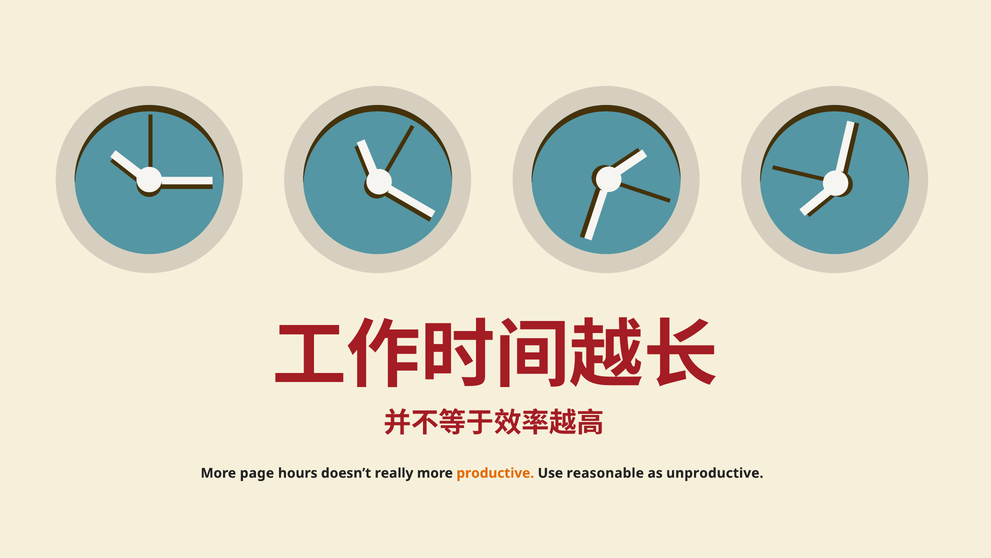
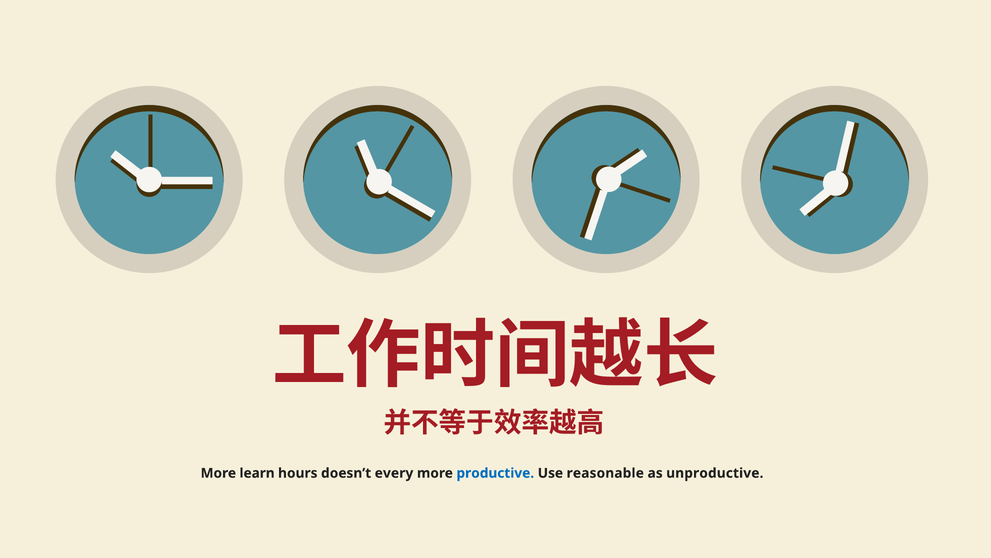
page: page -> learn (257, 473)
really: really -> every (394, 473)
productive colour: orange -> blue (495, 473)
